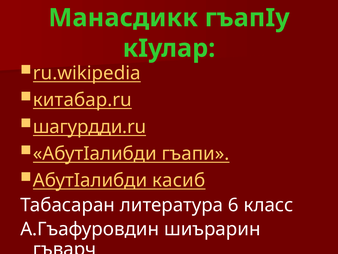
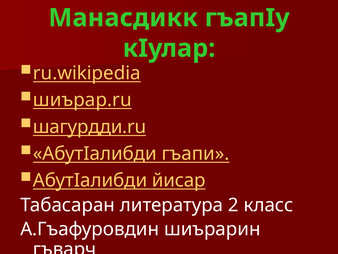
китабар.ru: китабар.ru -> шиърар.ru (82, 100)
касиб: касиб -> йисар (179, 180)
6: 6 -> 2 (233, 205)
